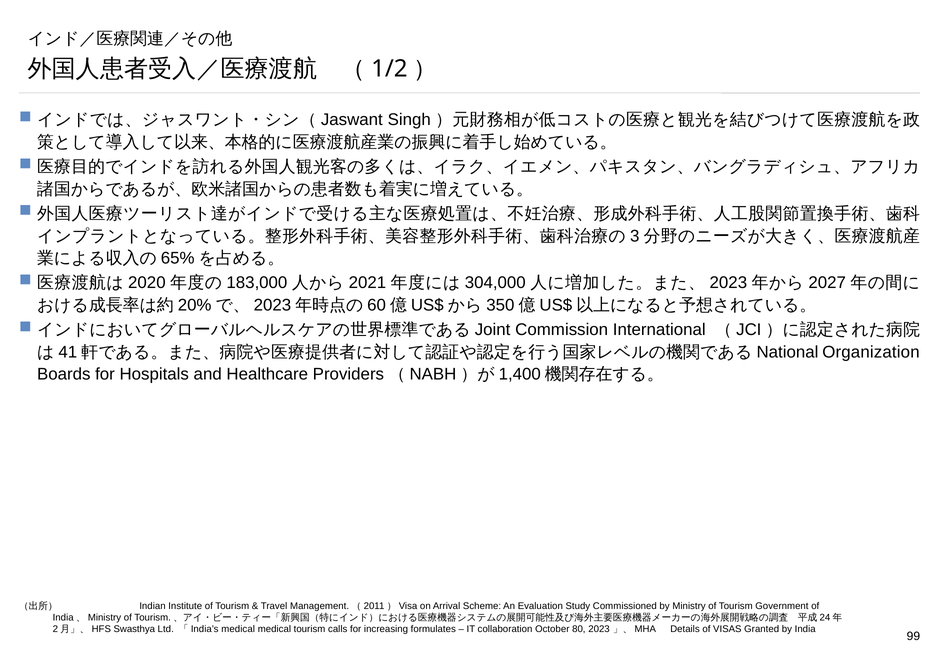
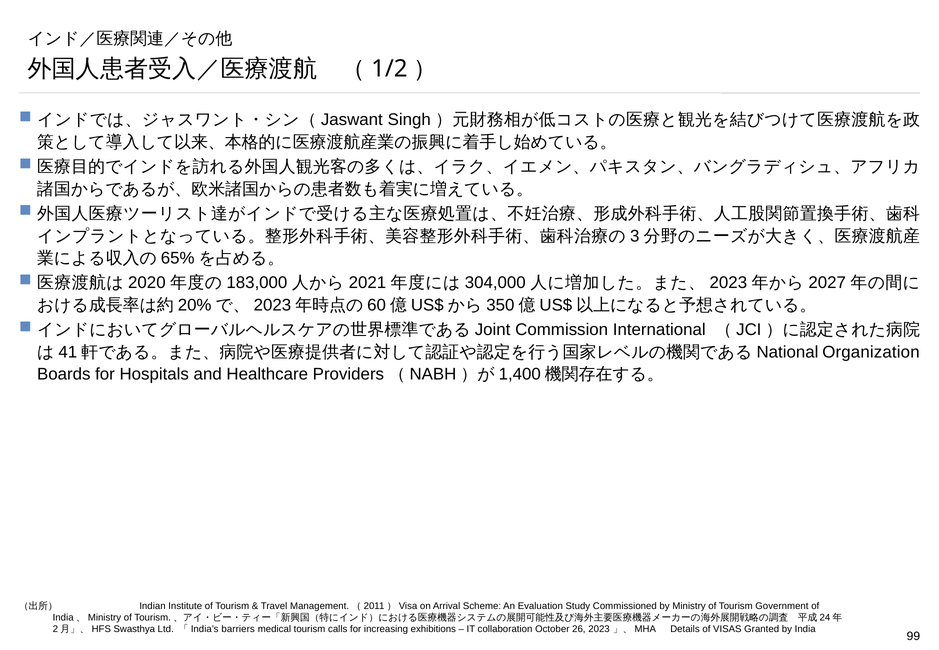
「India’s medical: medical -> barriers (238, 629)
formulates: formulates -> exhibitions (433, 629)
80: 80 -> 26 (579, 629)
